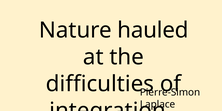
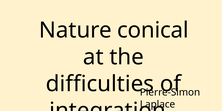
hauled: hauled -> conical (153, 30)
